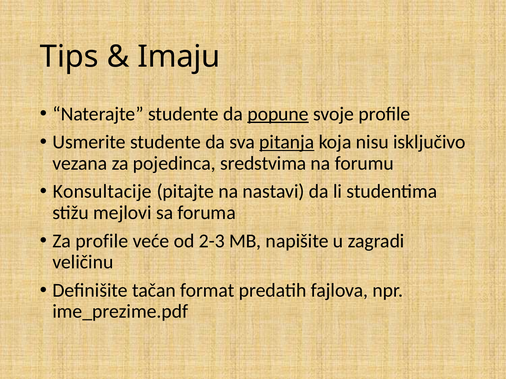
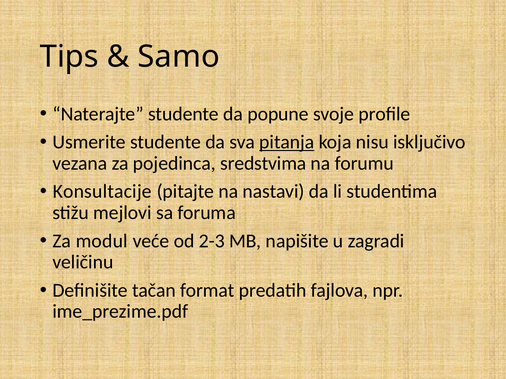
Imaju: Imaju -> Samo (179, 57)
popune underline: present -> none (278, 114)
Za profile: profile -> modul (102, 241)
